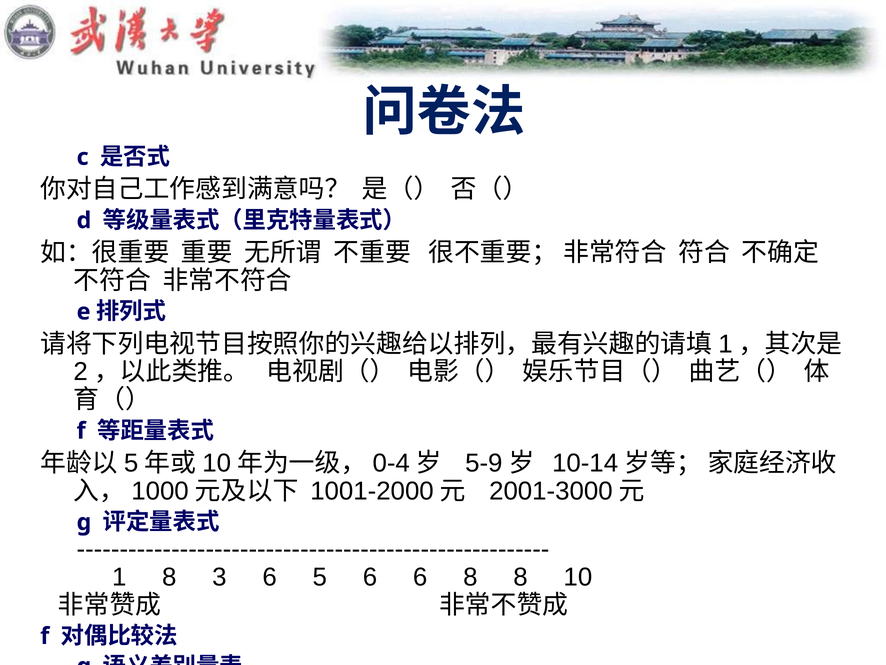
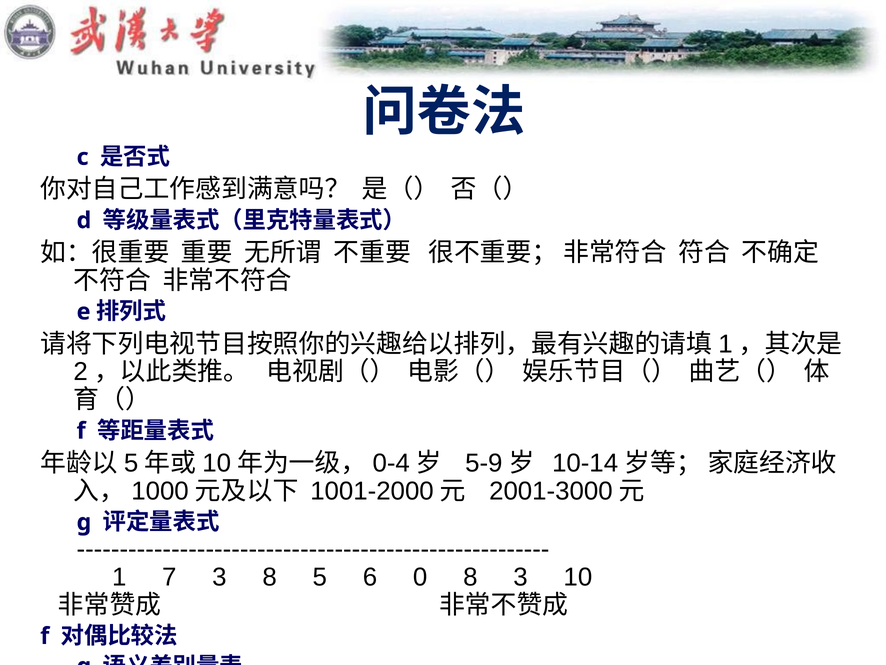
1 8: 8 -> 7 (169, 577)
3 6: 6 -> 8 (270, 577)
6 6: 6 -> 0 (420, 577)
8 8: 8 -> 3 (521, 577)
